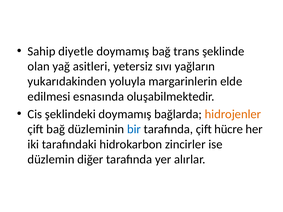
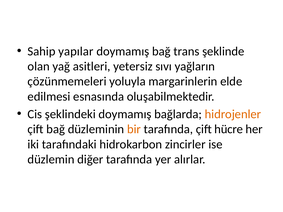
diyetle: diyetle -> yapılar (76, 51)
yukarıdakinden: yukarıdakinden -> çözünmemeleri (67, 82)
bir colour: blue -> orange (134, 129)
